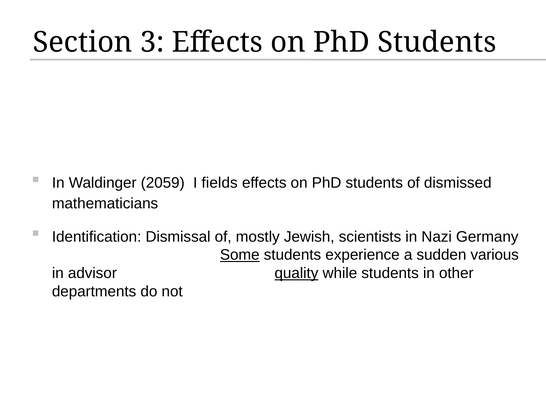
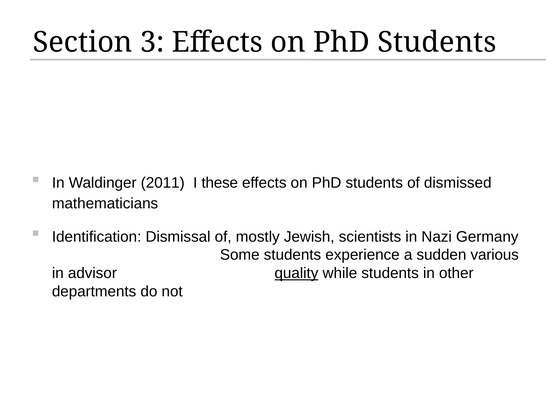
2059: 2059 -> 2011 (163, 183)
fields: fields -> these (220, 183)
Some underline: present -> none (240, 255)
